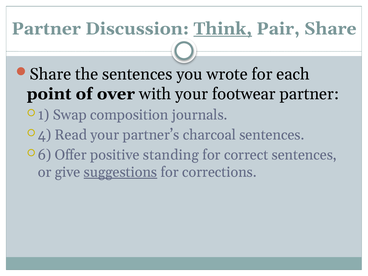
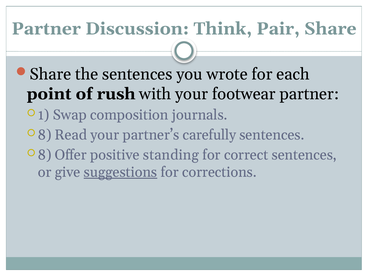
Think underline: present -> none (223, 29)
over: over -> rush (116, 94)
4: 4 -> 8 (45, 135)
charcoal: charcoal -> carefully (209, 135)
6: 6 -> 8 (45, 155)
